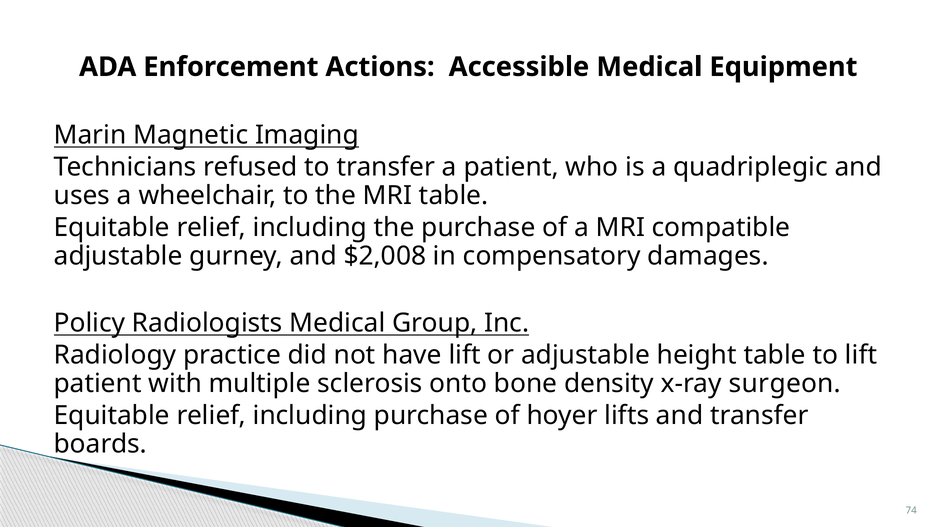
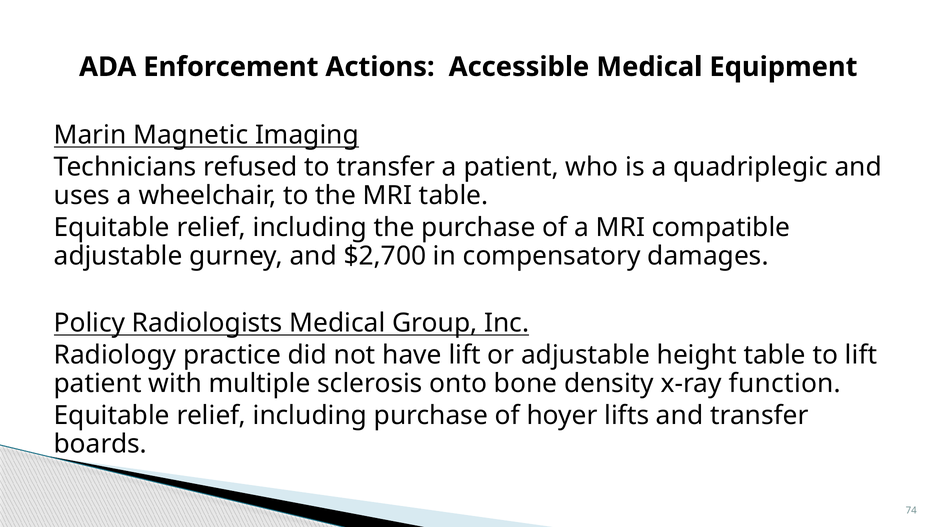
$2,008: $2,008 -> $2,700 (385, 256)
surgeon: surgeon -> function (785, 384)
